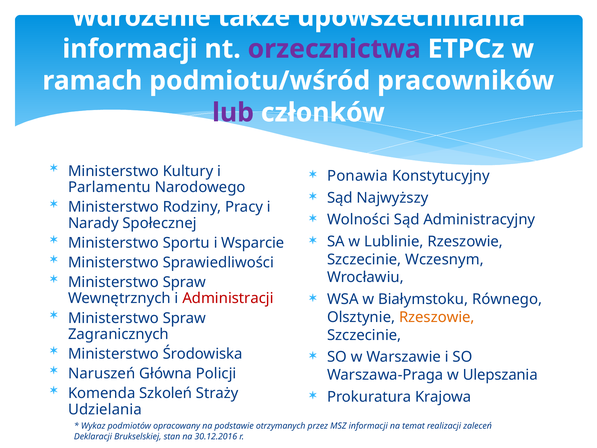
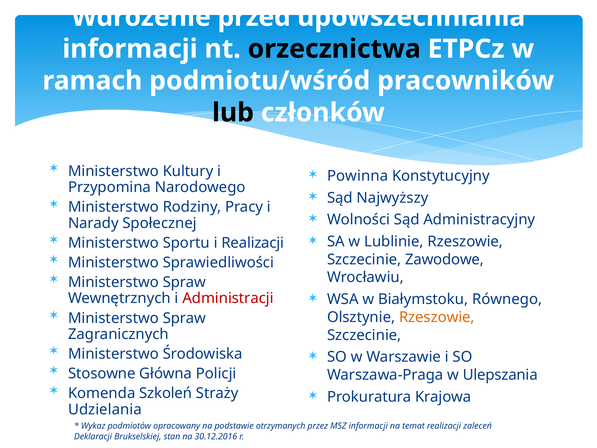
także: także -> przed (254, 17)
orzecznictwa colour: purple -> black (334, 49)
lub colour: purple -> black (233, 113)
Ponawia: Ponawia -> Powinna (358, 176)
Parlamentu: Parlamentu -> Przypomina (109, 187)
i Wsparcie: Wsparcie -> Realizacji (253, 243)
Wczesnym: Wczesnym -> Zawodowe (445, 259)
Naruszeń: Naruszeń -> Stosowne (102, 373)
